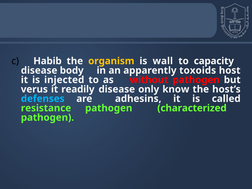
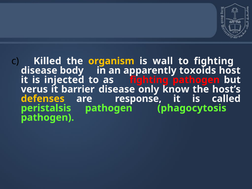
Habib: Habib -> Killed (47, 61)
to capacity: capacity -> fighting (214, 61)
as without: without -> fighting (149, 80)
readily: readily -> barrier (78, 89)
defenses colour: light blue -> yellow (43, 99)
adhesins: adhesins -> response (138, 99)
resistance: resistance -> peristalsis (46, 108)
characterized: characterized -> phagocytosis (192, 108)
